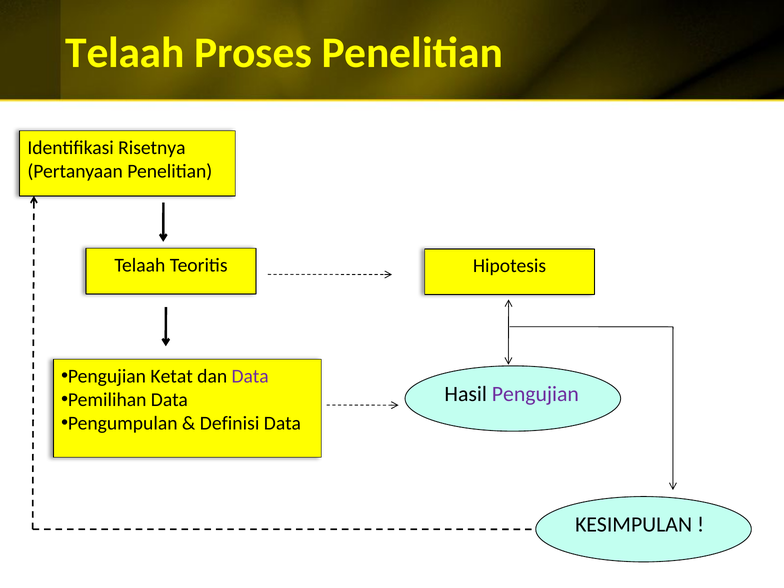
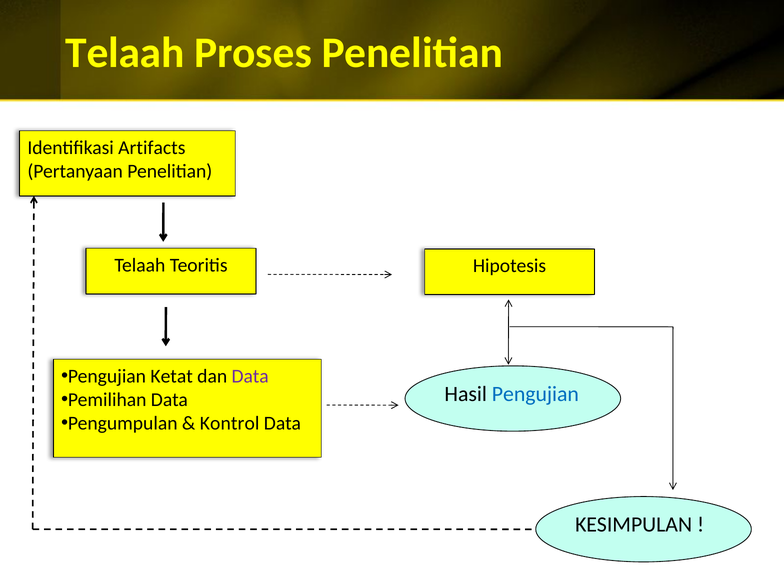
Risetnya: Risetnya -> Artifacts (152, 148)
Pengujian colour: purple -> blue (535, 394)
Definisi: Definisi -> Kontrol (230, 423)
